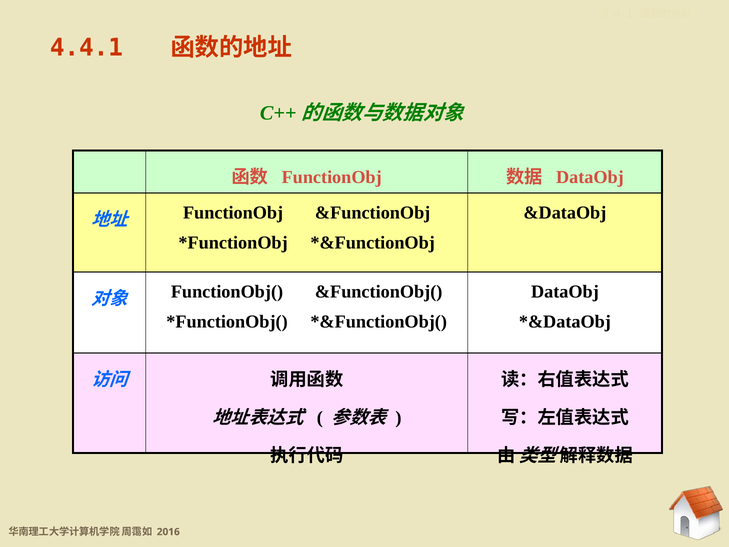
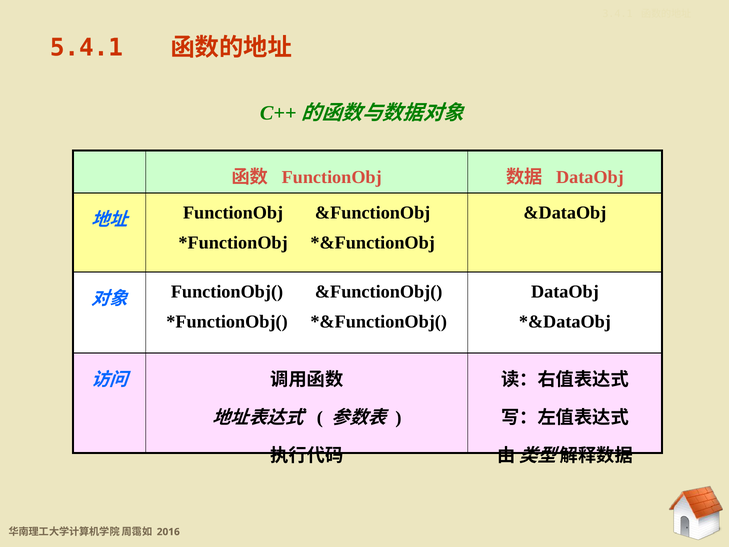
4.4.1: 4.4.1 -> 5.4.1 (86, 48)
